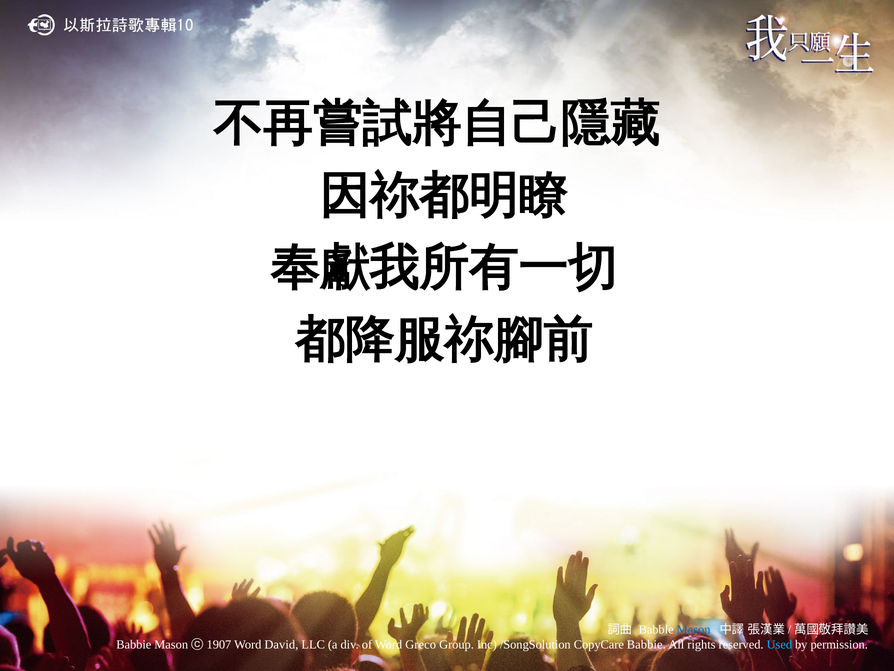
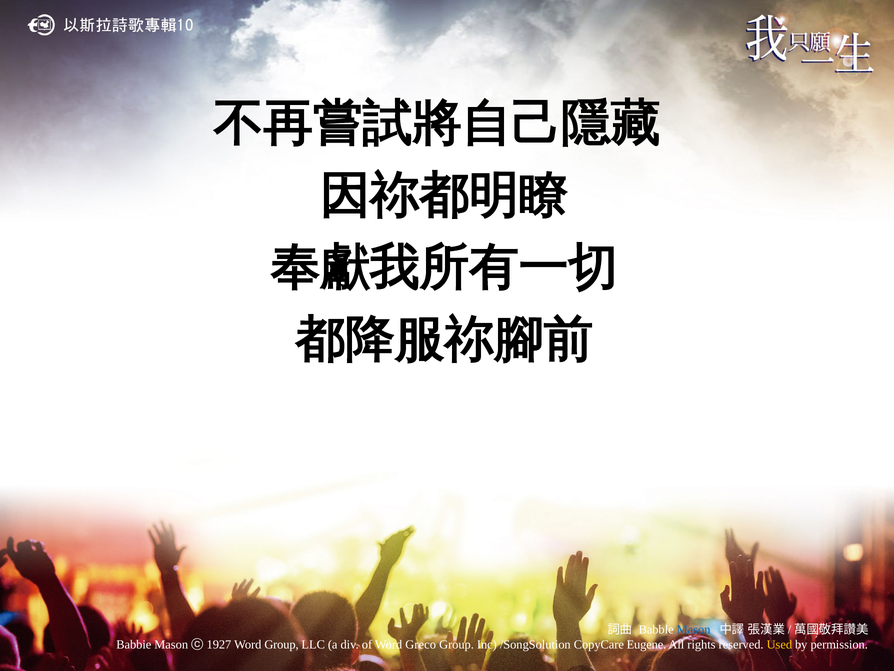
1907: 1907 -> 1927 (219, 644)
Word David: David -> Group (282, 644)
CopyCare Babbie: Babbie -> Eugene (646, 644)
Used colour: light blue -> yellow (779, 644)
